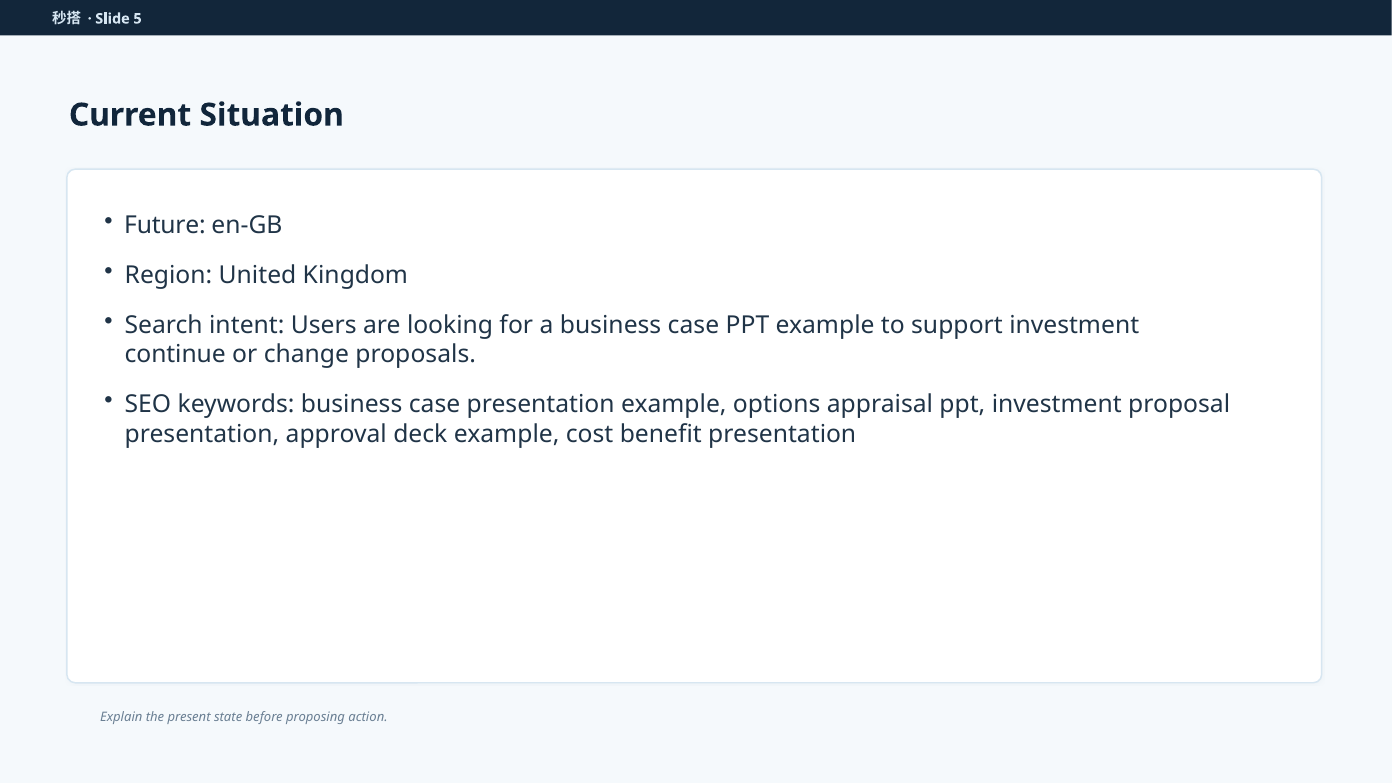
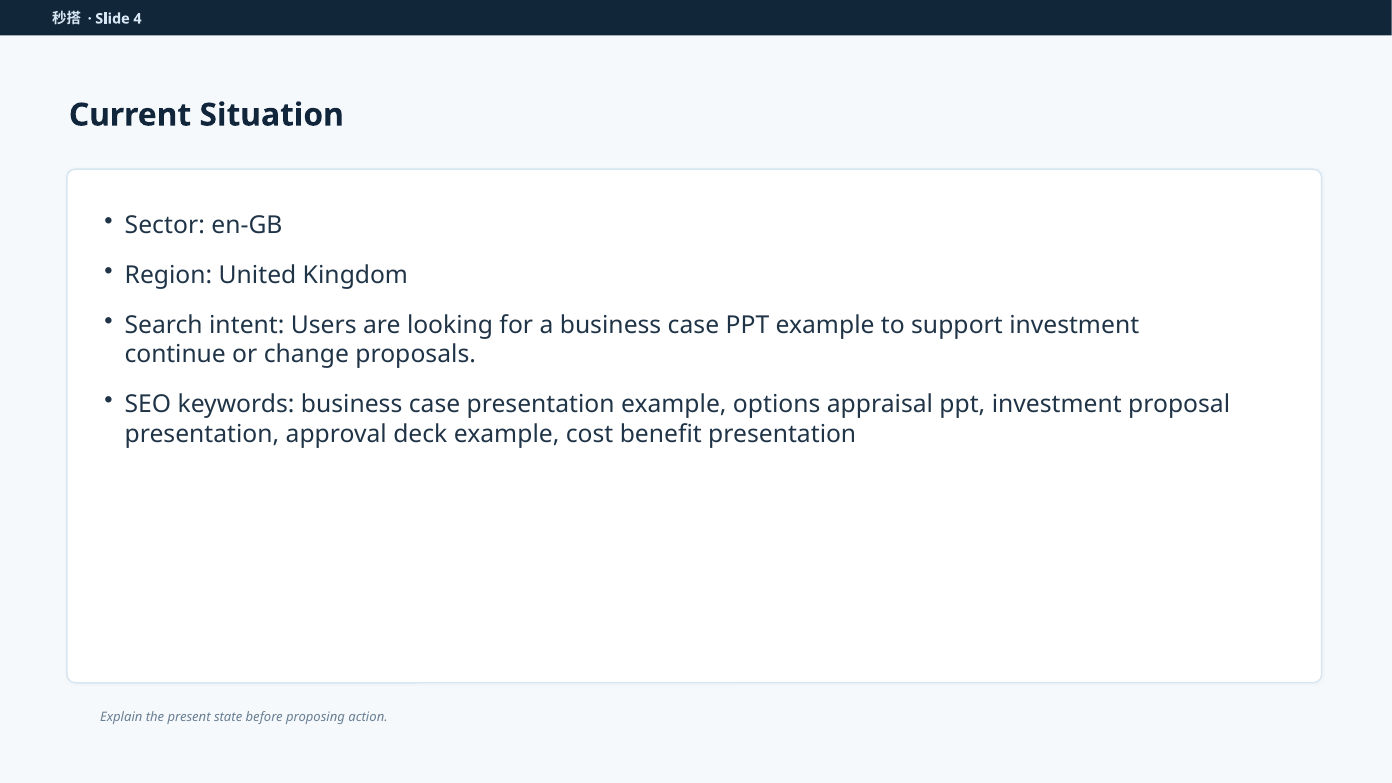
5: 5 -> 4 (137, 19)
Future: Future -> Sector (165, 225)
